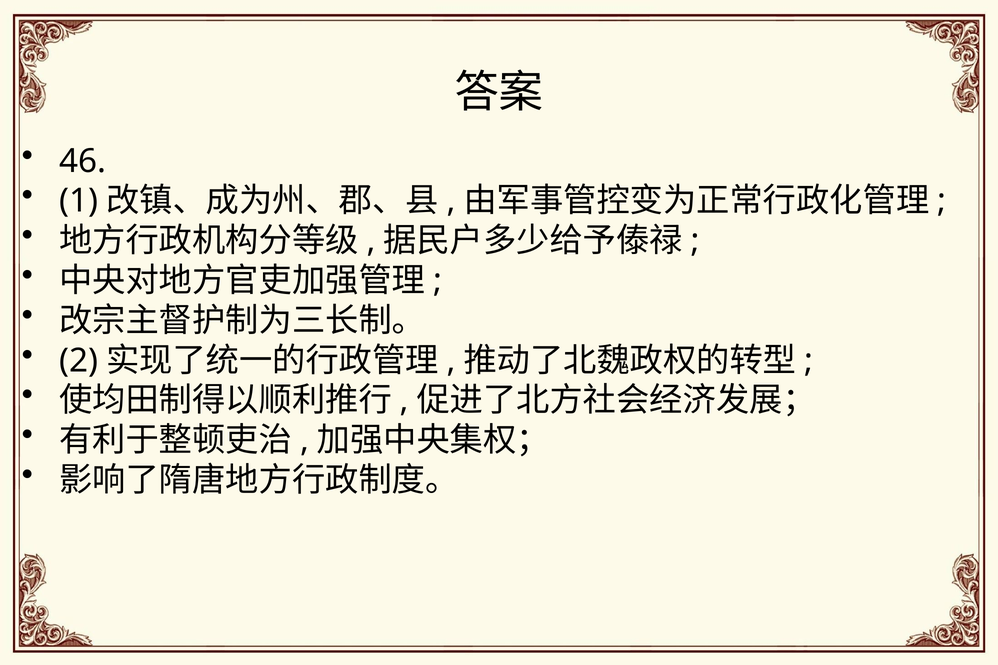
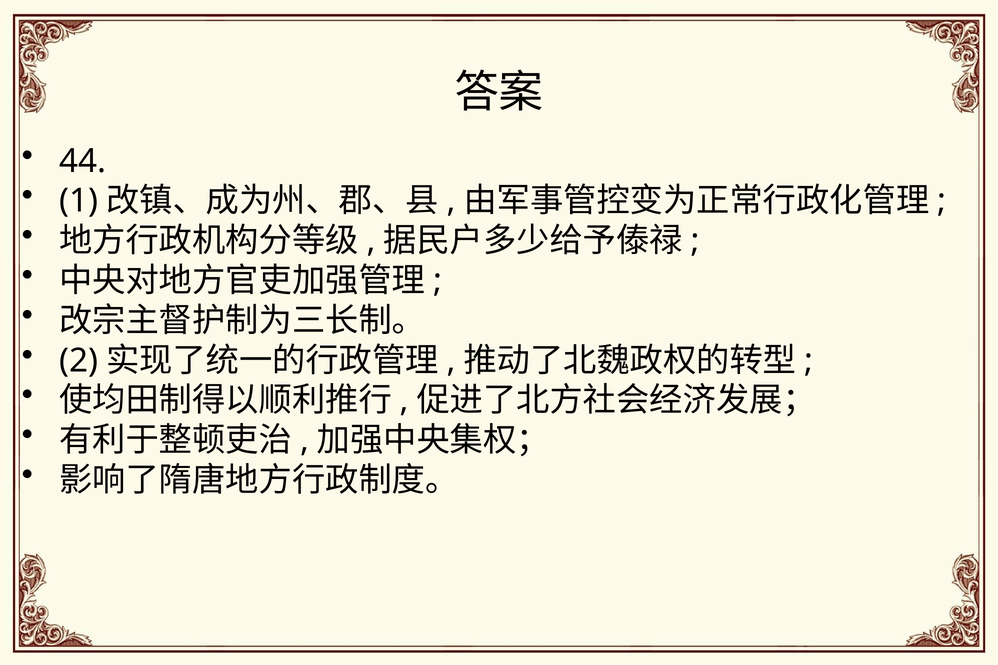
46: 46 -> 44 (83, 161)
